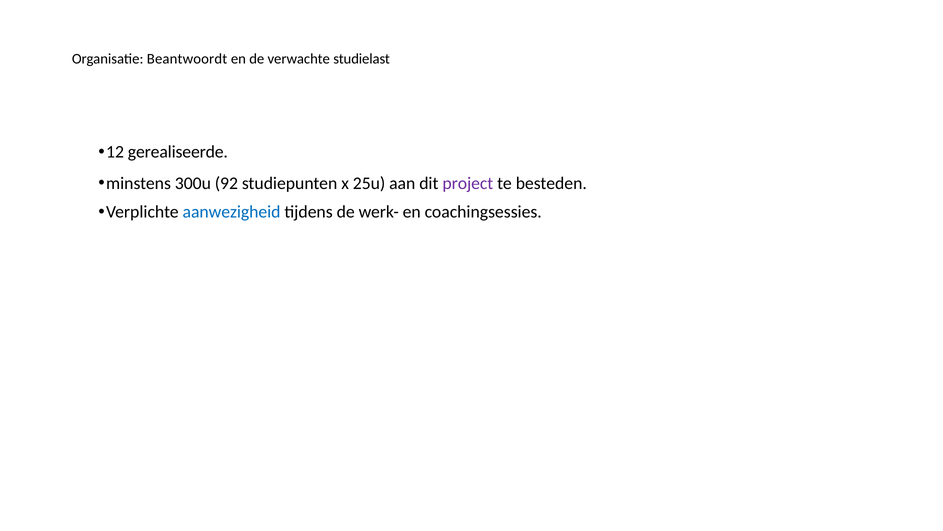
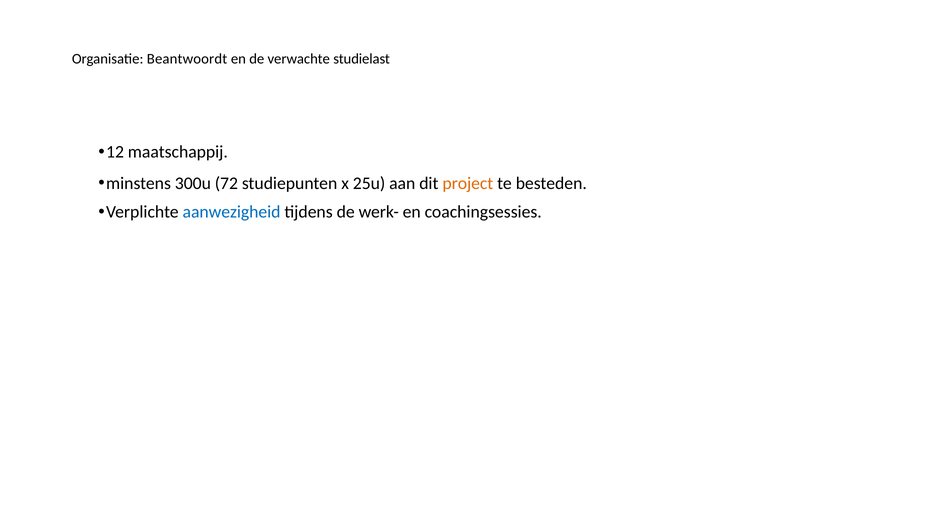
gerealiseerde: gerealiseerde -> maatschappij (178, 152)
92: 92 -> 72 (226, 183)
project colour: purple -> orange (468, 183)
